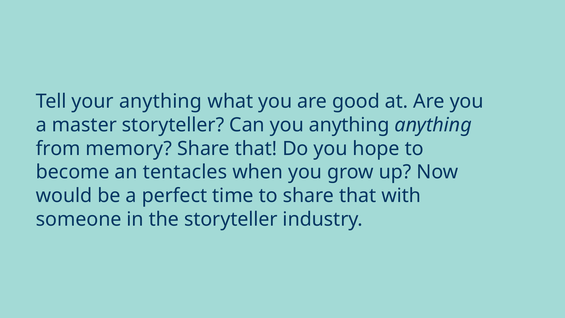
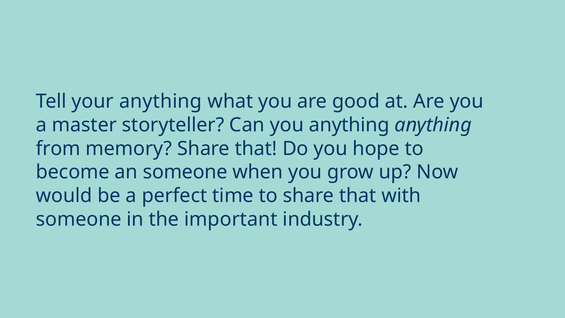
an tentacles: tentacles -> someone (185, 172)
the storyteller: storyteller -> important (231, 219)
